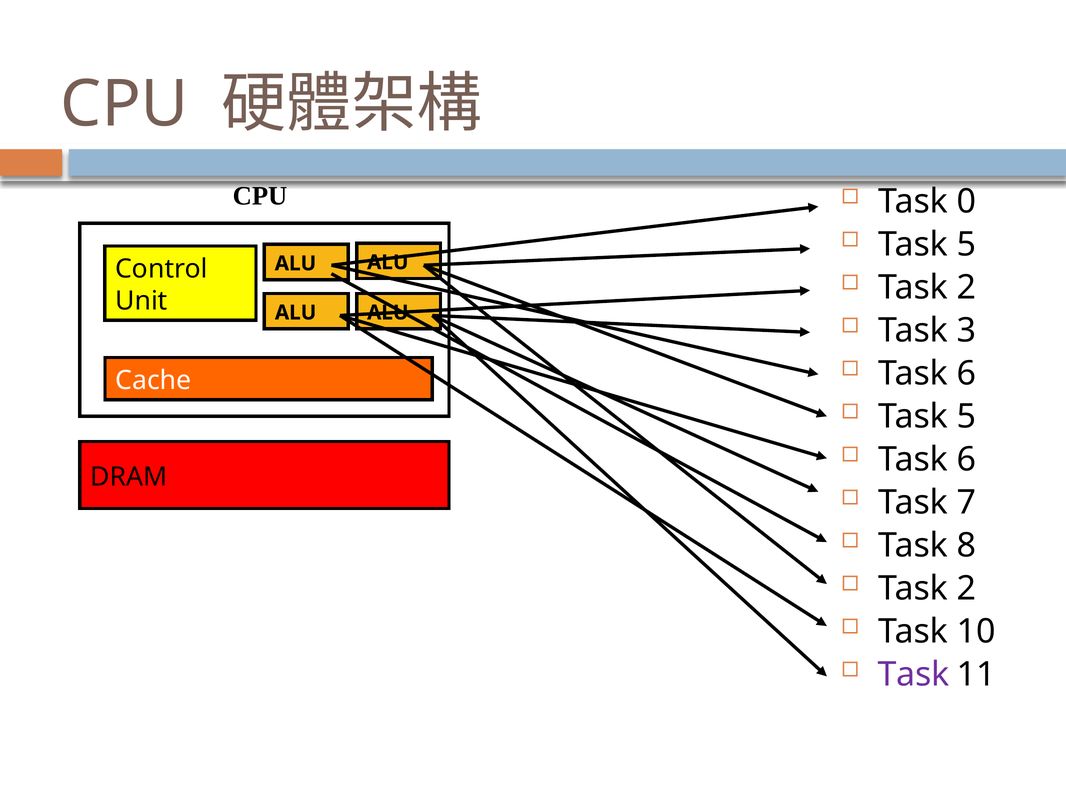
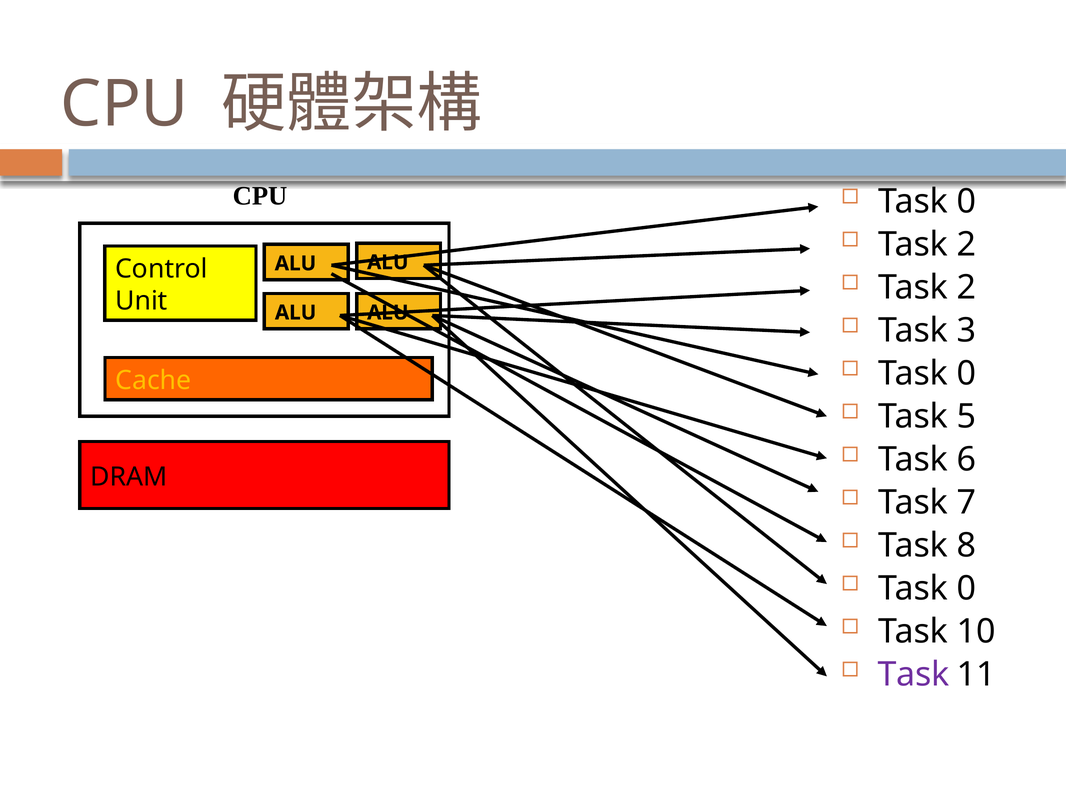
5: 5 -> 2 (967, 245)
6: 6 -> 0 (967, 374)
Cache colour: white -> yellow (153, 381)
2: 2 -> 0 (967, 589)
